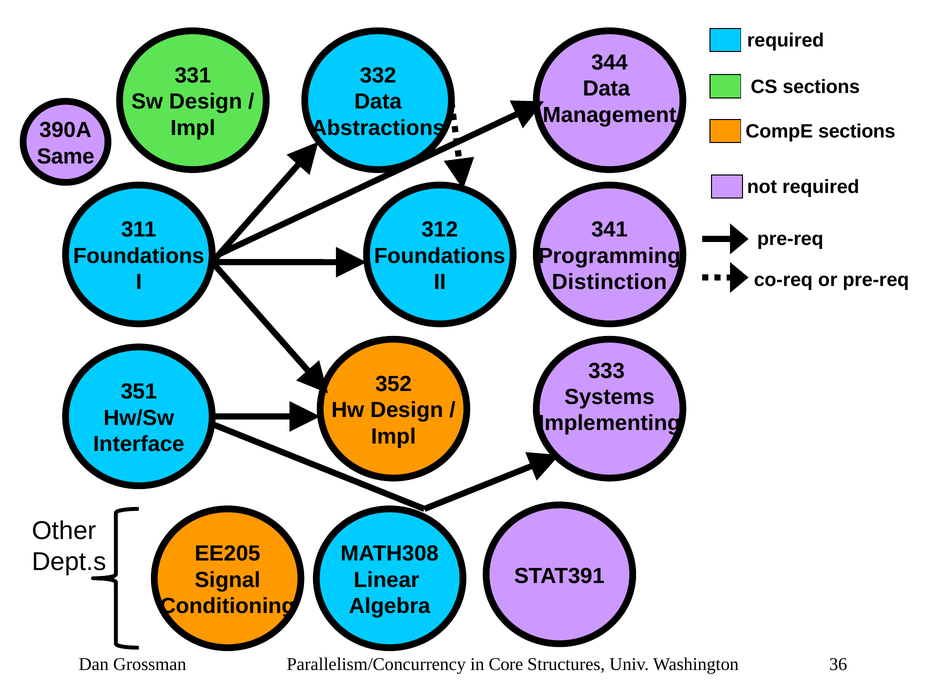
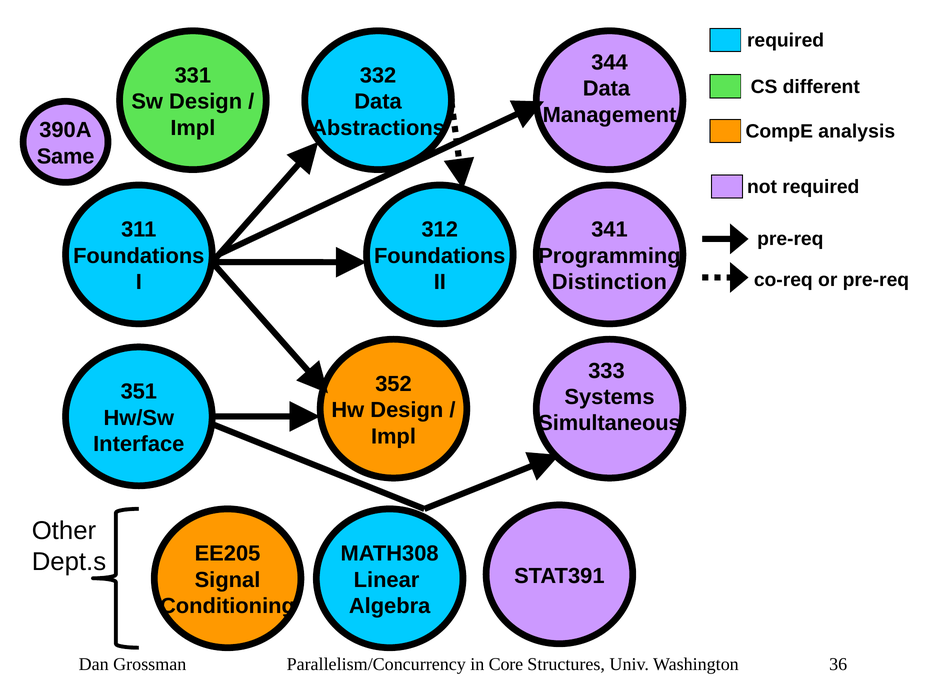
CS sections: sections -> different (821, 87)
CompE sections: sections -> analysis (857, 132)
Implementing: Implementing -> Simultaneous (610, 424)
